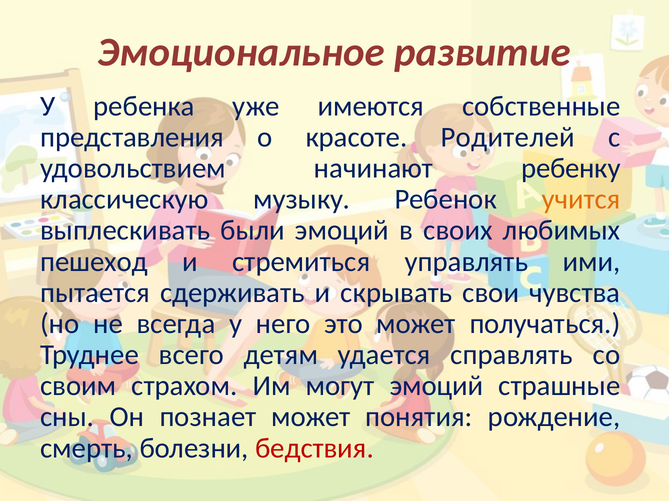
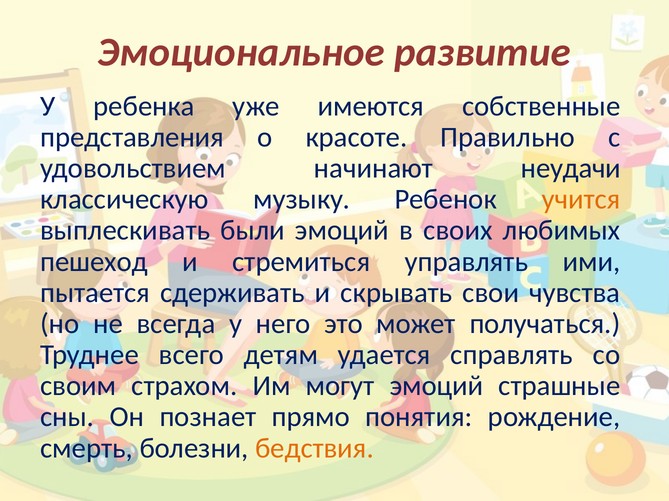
Родителей: Родителей -> Правильно (508, 137)
ребенку: ребенку -> неудачи (571, 169)
познает может: может -> прямо (311, 418)
бедствия colour: red -> orange (314, 449)
